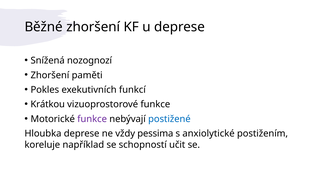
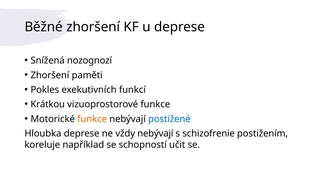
funkce colour: purple -> orange (92, 119)
vždy pessima: pessima -> nebývají (155, 134)
anxiolytické: anxiolytické -> schizofrenie (209, 134)
